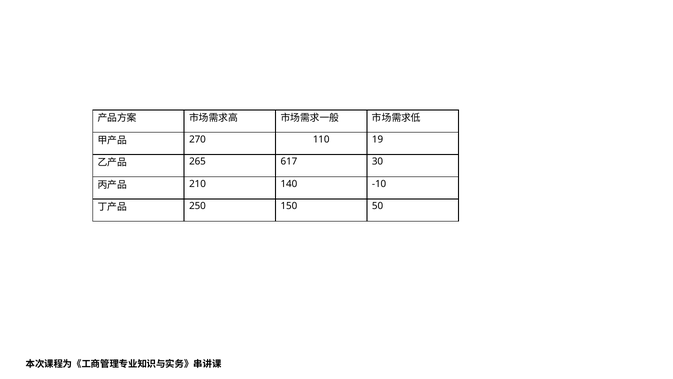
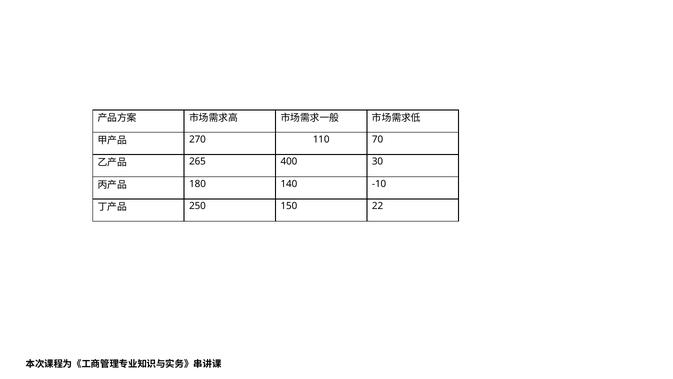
19: 19 -> 70 (378, 139)
617: 617 -> 400 (289, 161)
210: 210 -> 180 (198, 184)
50: 50 -> 22 (378, 206)
